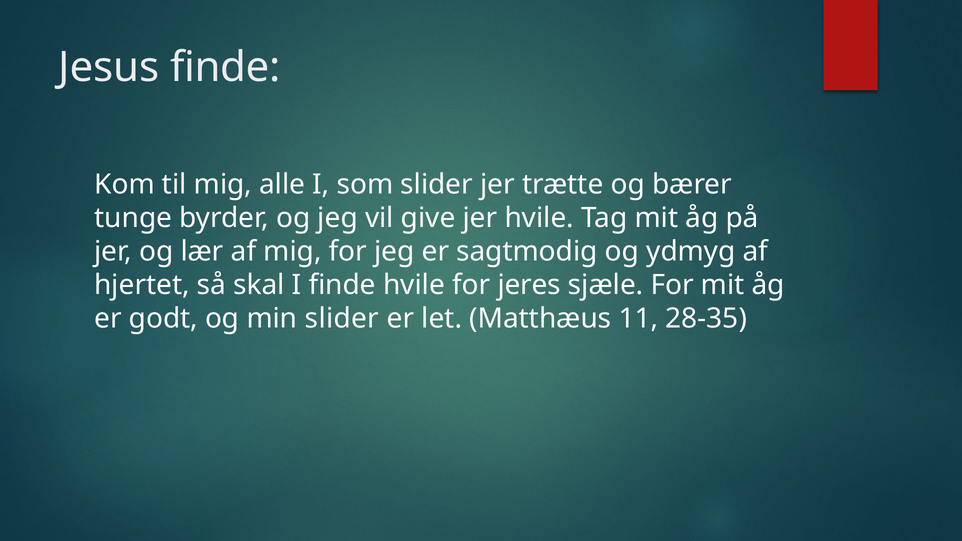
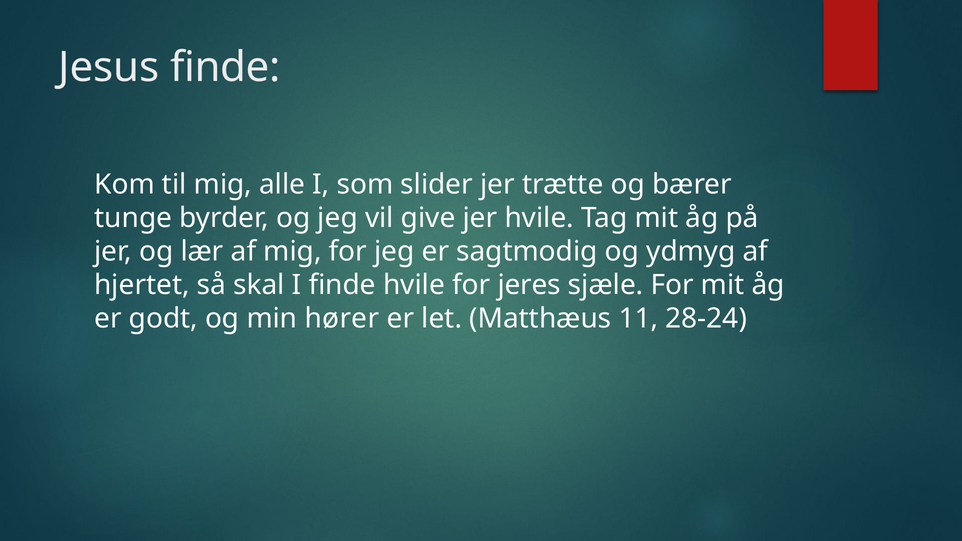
min slider: slider -> hører (342, 319)
28-35: 28-35 -> 28-24 (706, 319)
